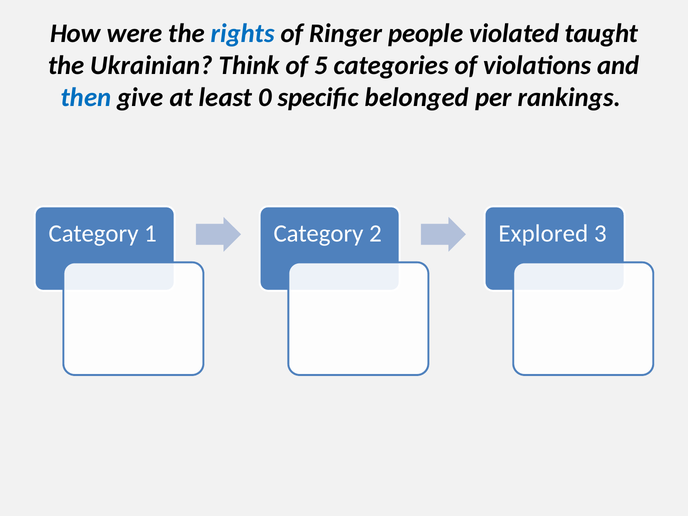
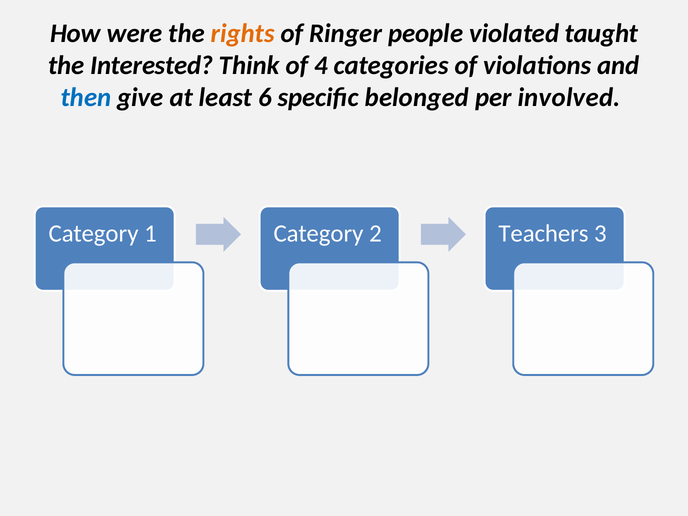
rights colour: blue -> orange (243, 33)
Ukrainian: Ukrainian -> Interested (152, 66)
5: 5 -> 4 (321, 66)
0: 0 -> 6 (265, 98)
rankings: rankings -> involved (569, 98)
Explored: Explored -> Teachers (543, 233)
